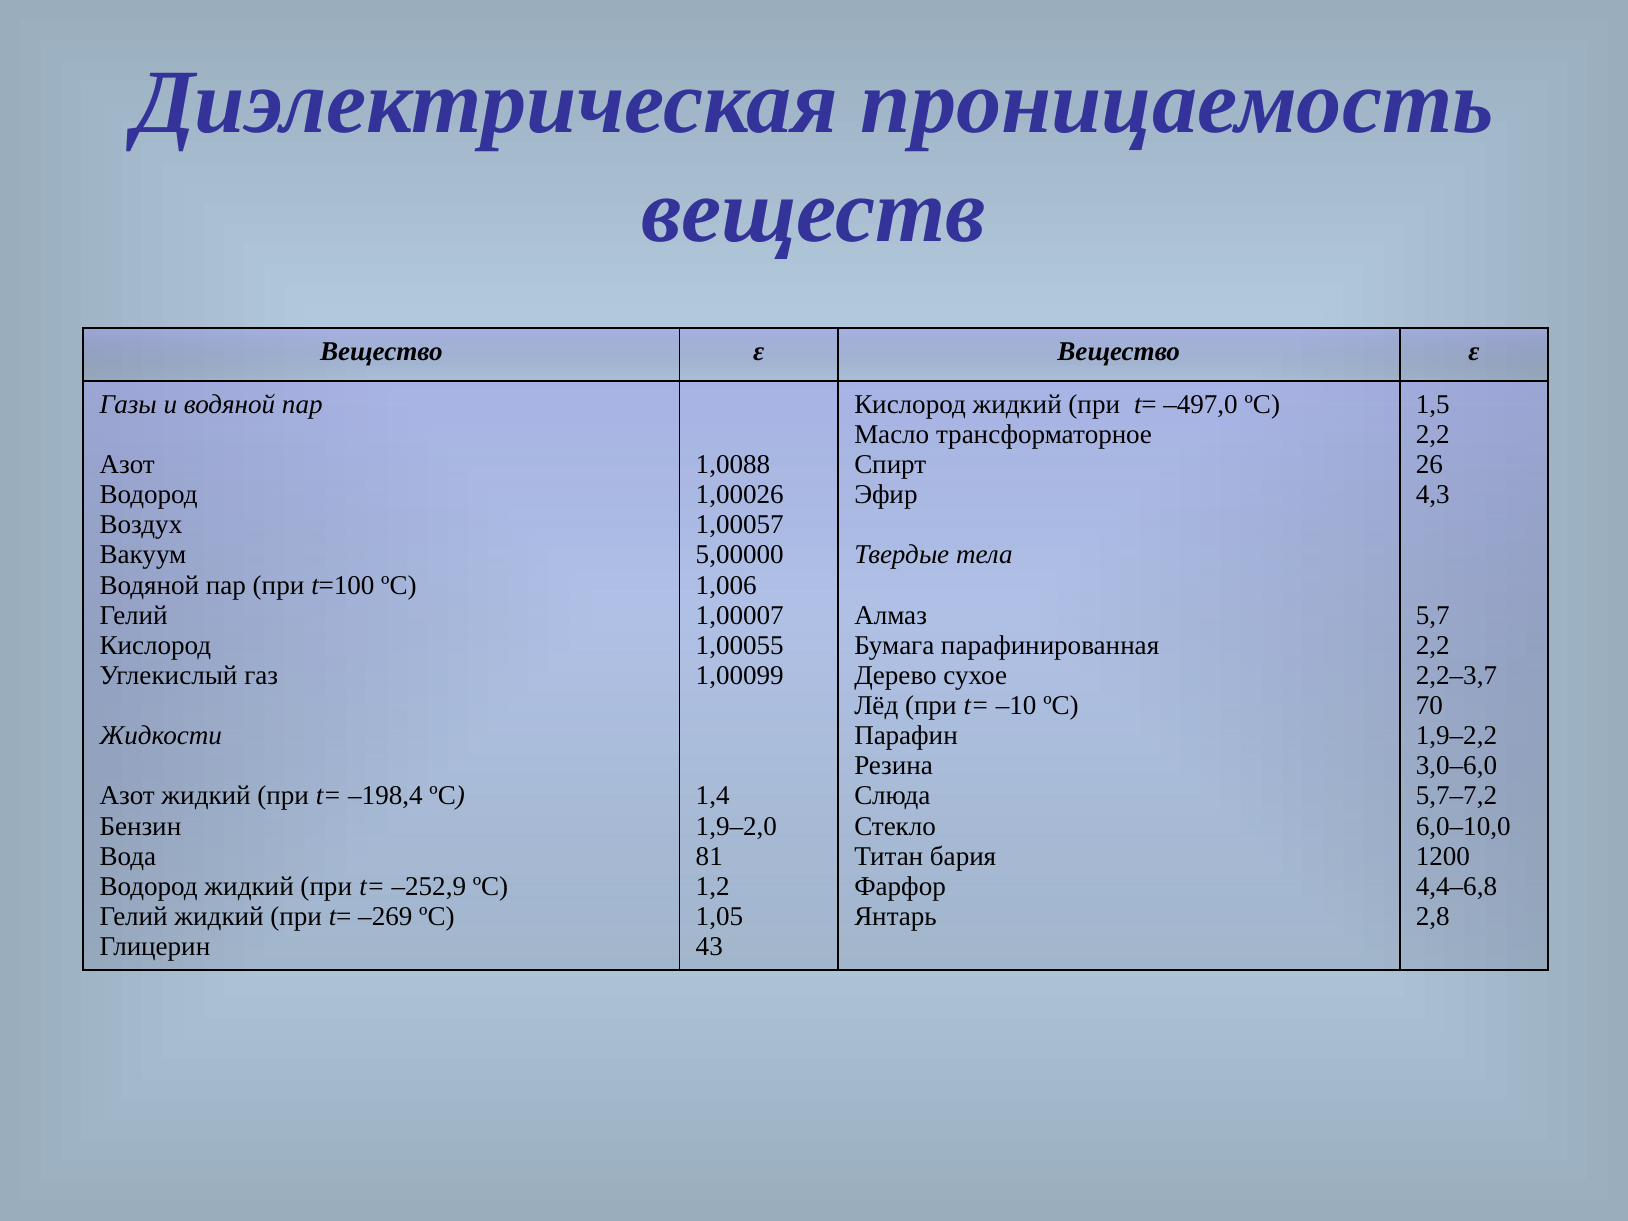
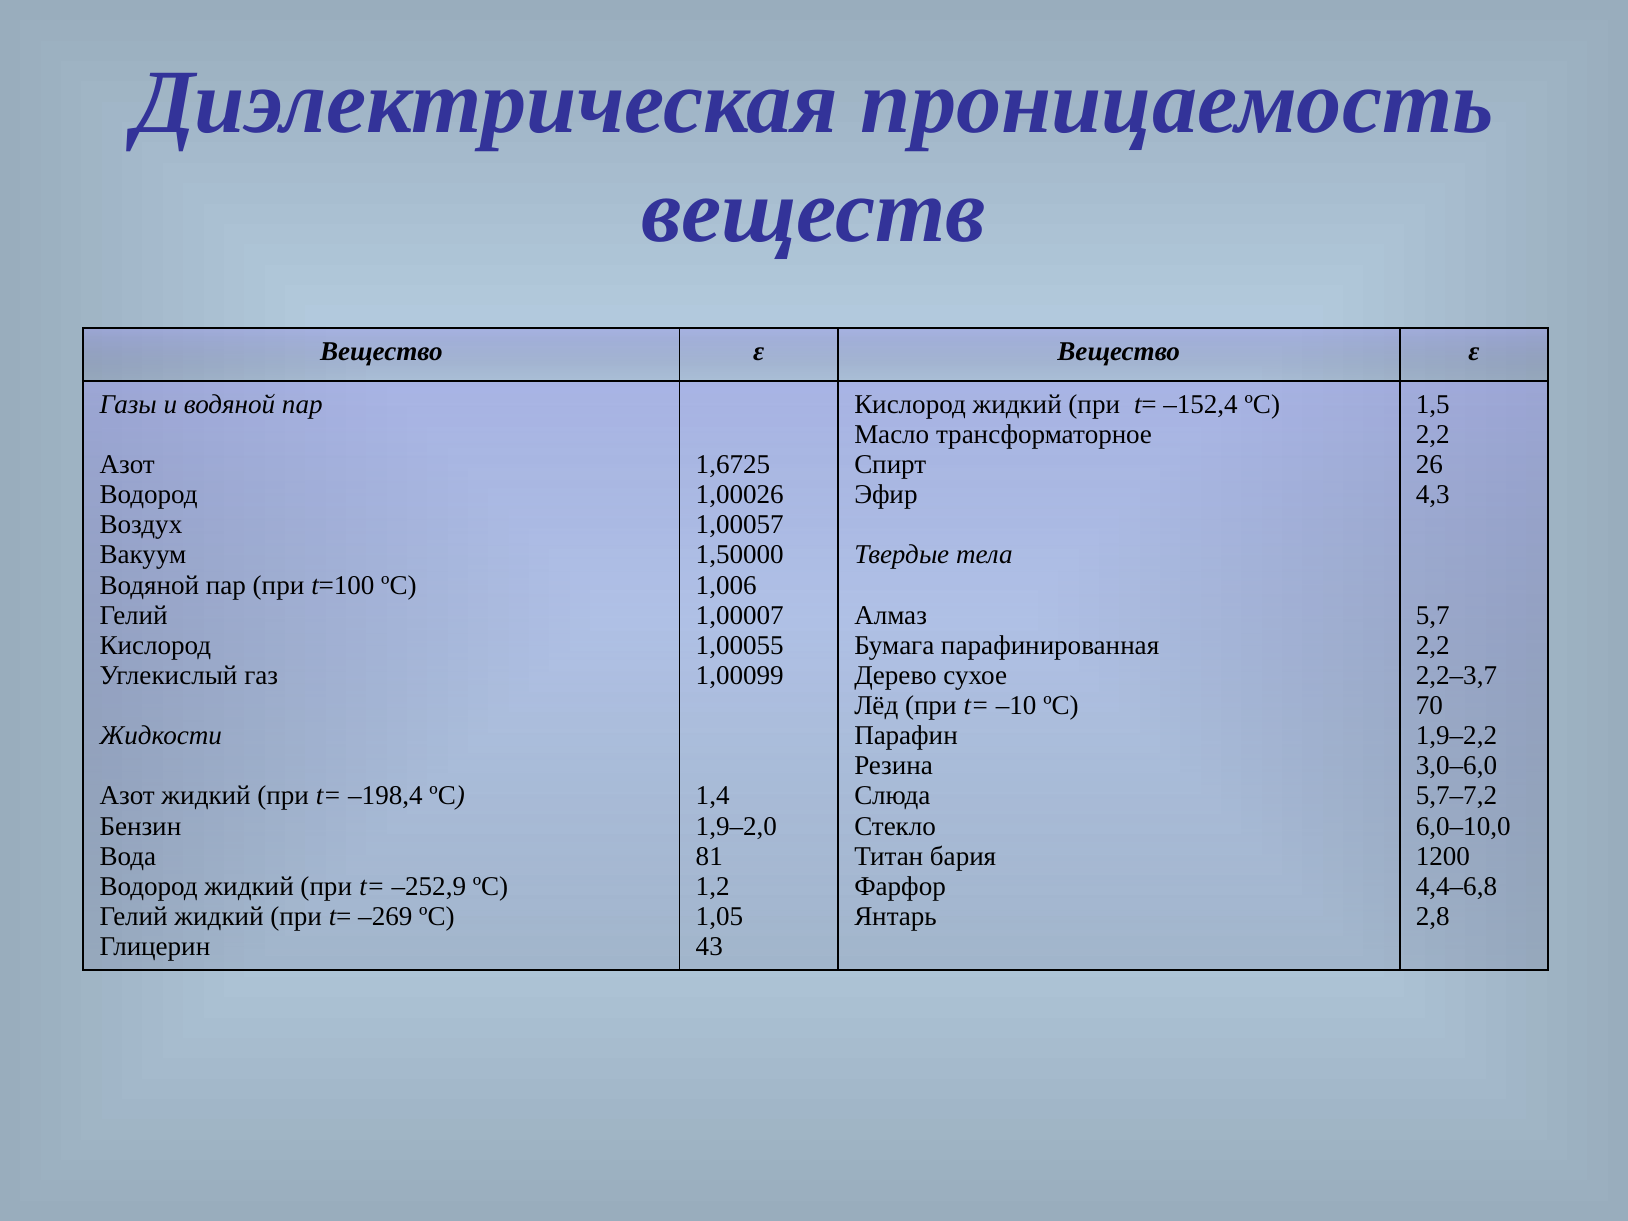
–497,0: –497,0 -> –152,4 (1201, 404)
1,0088: 1,0088 -> 1,6725 (733, 465)
5,00000: 5,00000 -> 1,50000 (740, 555)
